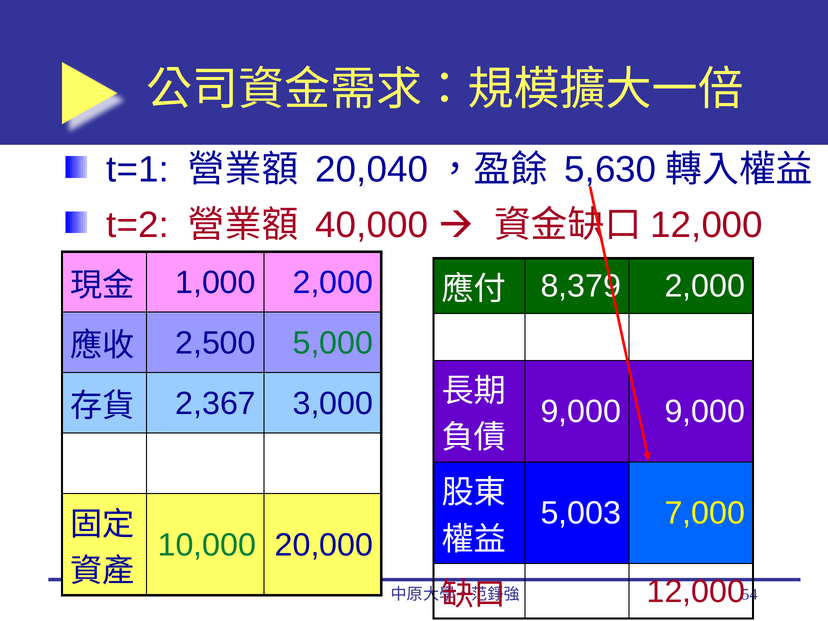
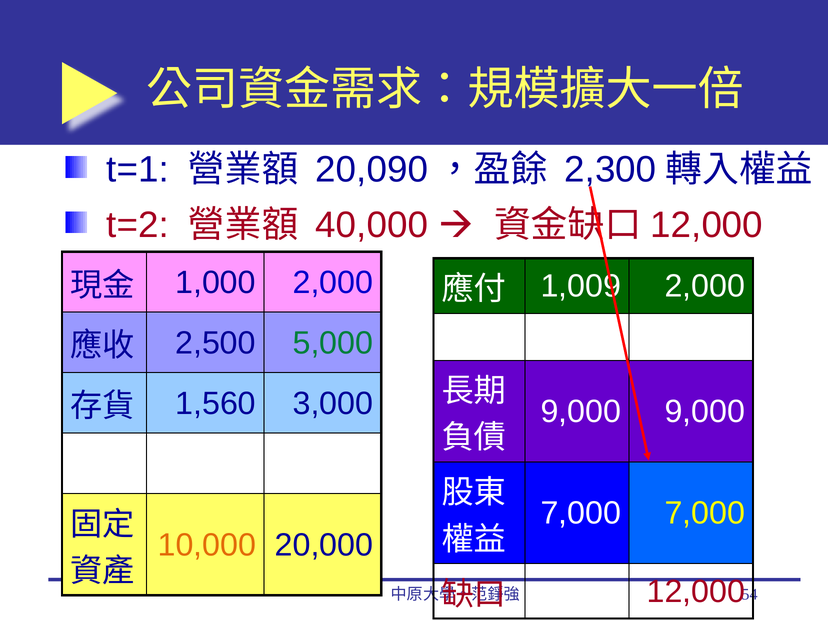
20,040: 20,040 -> 20,090 (372, 170)
5,630: 5,630 -> 2,300 (610, 170)
8,379: 8,379 -> 1,009 (581, 286)
2,367: 2,367 -> 1,560 (216, 403)
5,003: 5,003 -> 7,000 (581, 513)
10,000 colour: green -> orange (207, 545)
